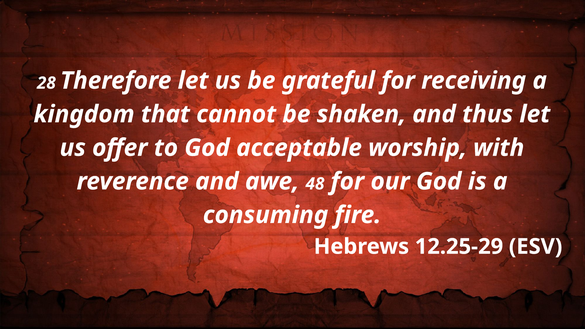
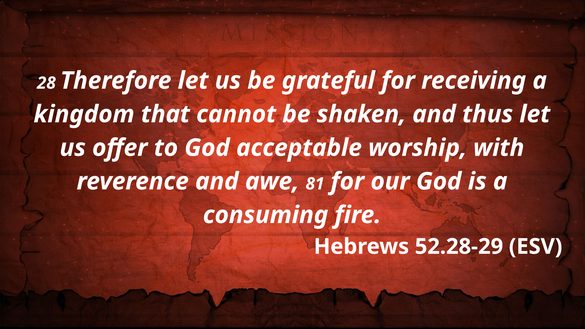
48: 48 -> 81 (315, 184)
12.25-29: 12.25-29 -> 52.28-29 (459, 247)
